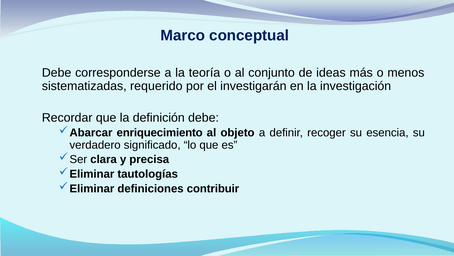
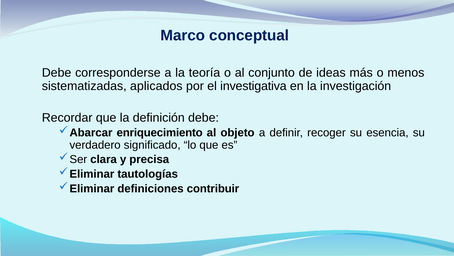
requerido: requerido -> aplicados (156, 86)
investigarán: investigarán -> investigativa (253, 86)
